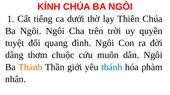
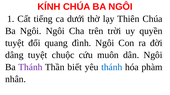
dâng thơm: thơm -> tuyệt (38, 55)
Thánh colour: orange -> purple (30, 67)
giới: giới -> biết (75, 67)
